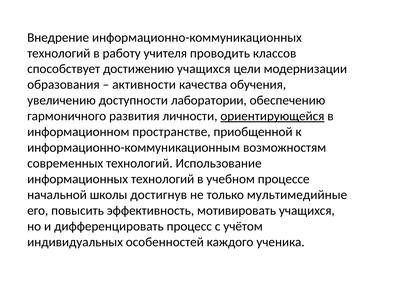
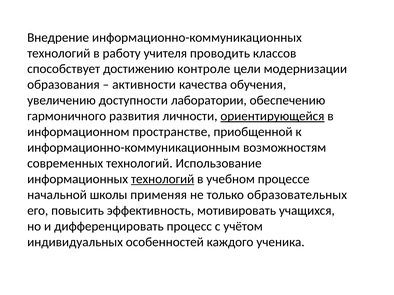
достижению учащихся: учащихся -> контроле (204, 69)
технологий underline: none -> present (163, 179)
достигнув: достигнув -> применяя (159, 195)
мультимедийные: мультимедийные -> образовательных (297, 195)
